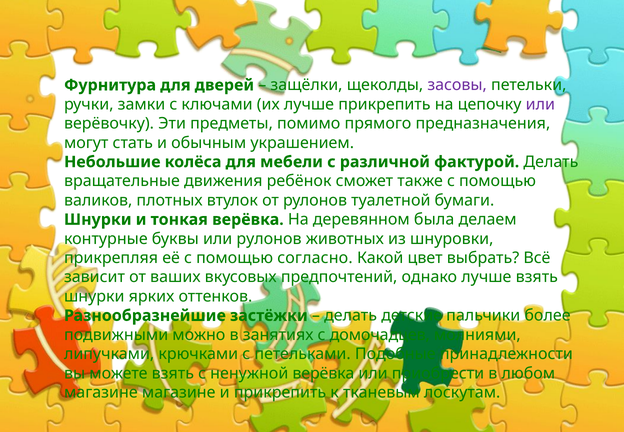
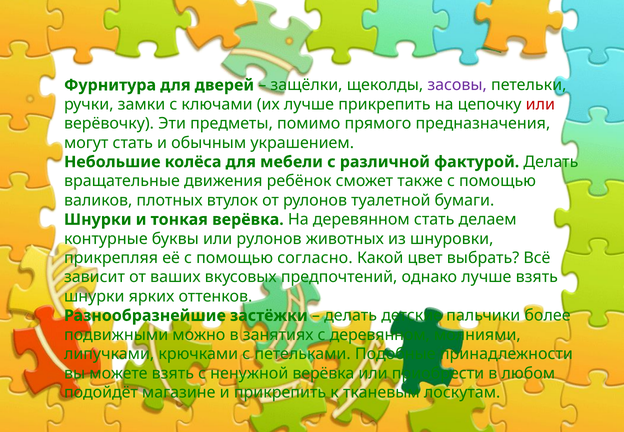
или colour: purple -> red (540, 104)
деревянном была: была -> стать (434, 220)
с домочадцев: домочадцев -> деревянном (380, 335)
магазине: магазине -> подойдёт (101, 392)
